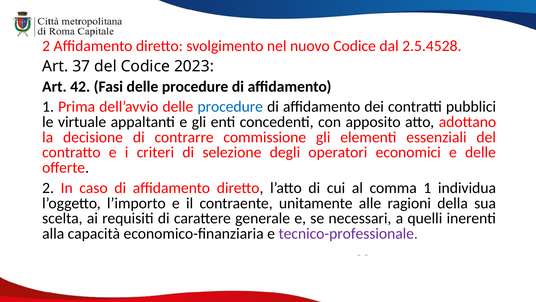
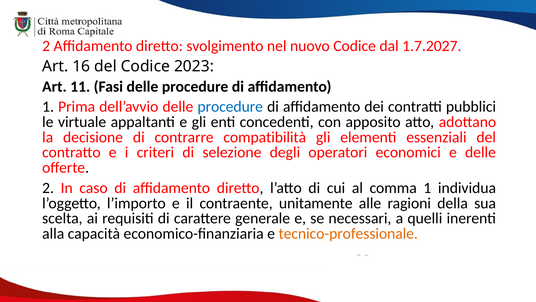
2.5.4528: 2.5.4528 -> 1.7.2027 (432, 46)
37: 37 -> 16 (81, 66)
42: 42 -> 11 (80, 86)
commissione: commissione -> compatibilità (265, 137)
tecnico-professionale colour: purple -> orange (348, 233)
